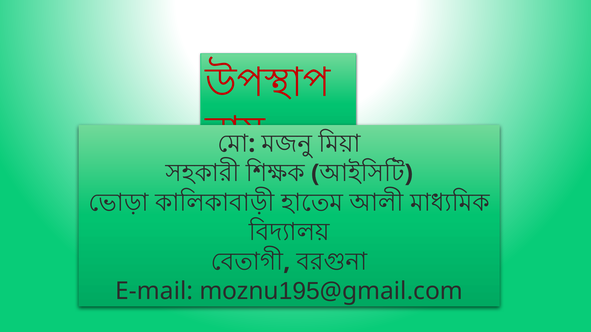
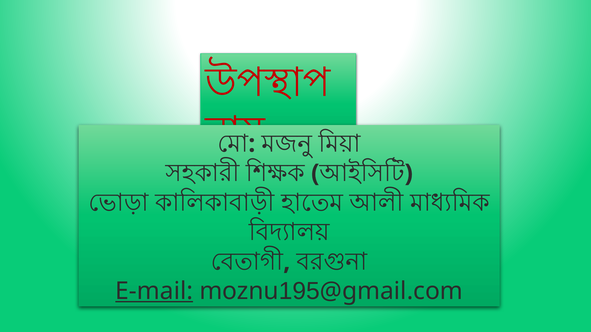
E-mail underline: none -> present (154, 292)
